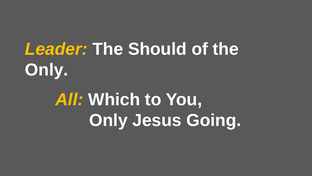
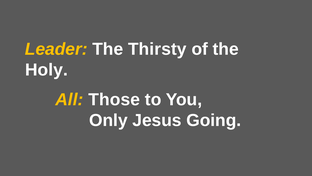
Should: Should -> Thirsty (157, 49)
Only: Only -> Holy (47, 70)
Which: Which -> Those (114, 99)
